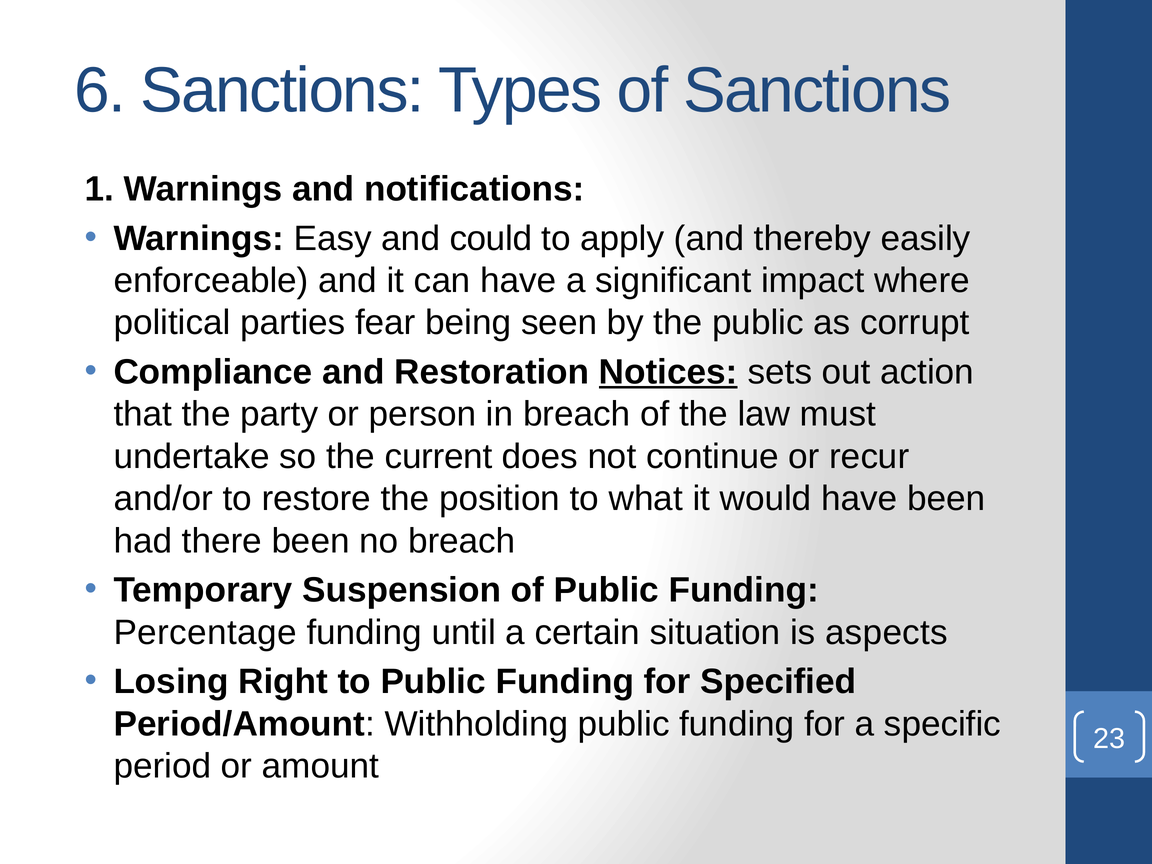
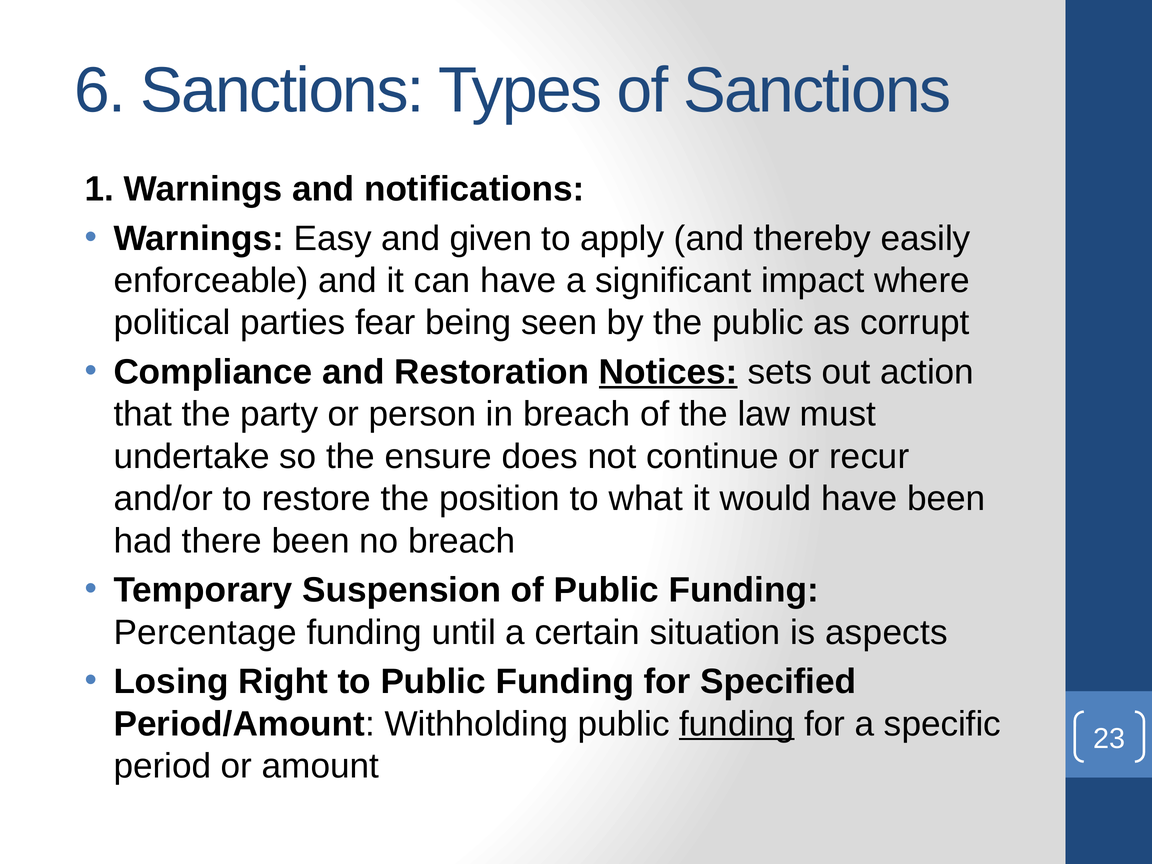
could: could -> given (491, 238)
current: current -> ensure (438, 457)
funding underline: none -> present (737, 724)
